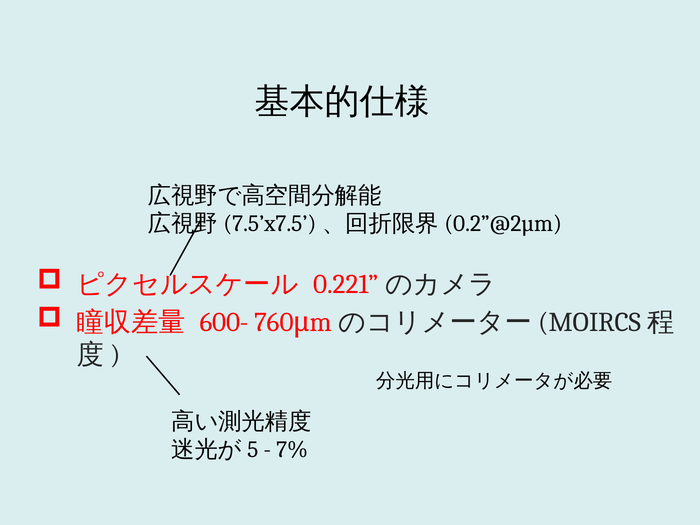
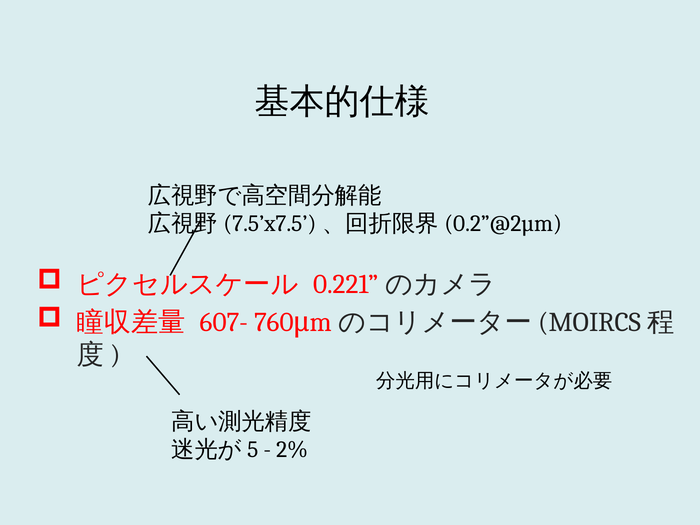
600-: 600- -> 607- (224, 322)
7%: 7% -> 2% (292, 449)
